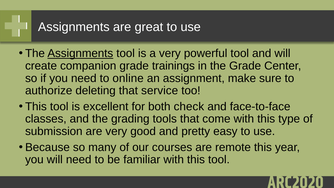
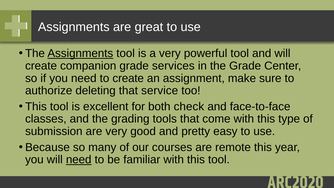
trainings: trainings -> services (173, 66)
to online: online -> create (128, 78)
need underline: none -> present (79, 160)
